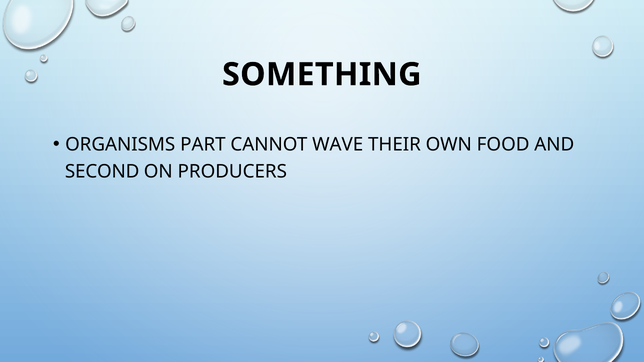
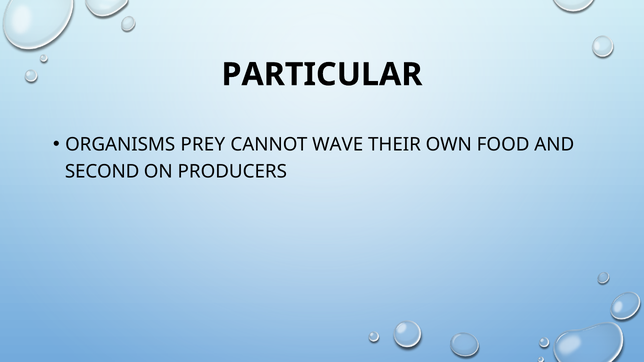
SOMETHING: SOMETHING -> PARTICULAR (322, 75)
PART: PART -> PREY (203, 144)
